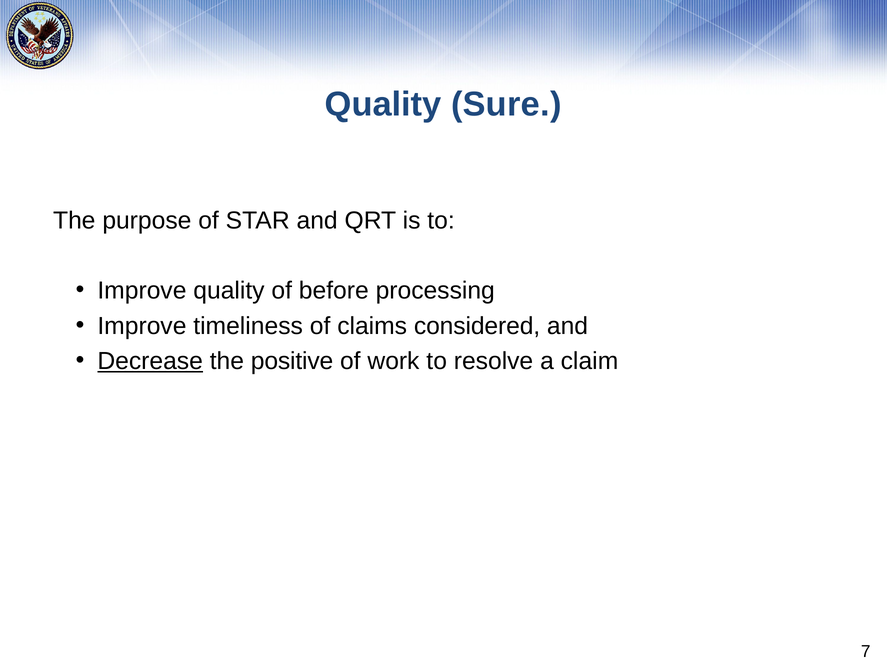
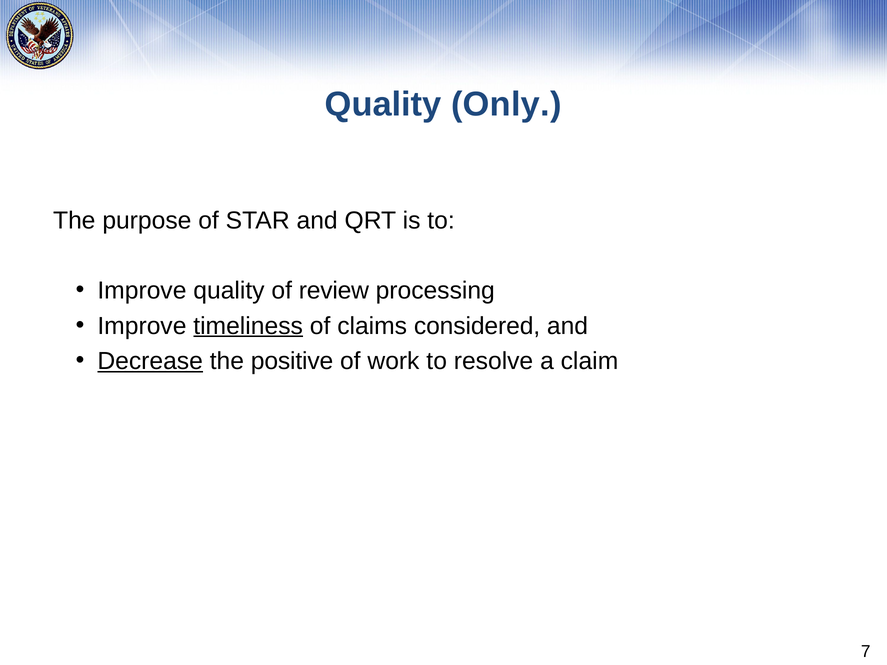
Sure: Sure -> Only (506, 104)
before: before -> review (334, 291)
timeliness underline: none -> present (248, 326)
